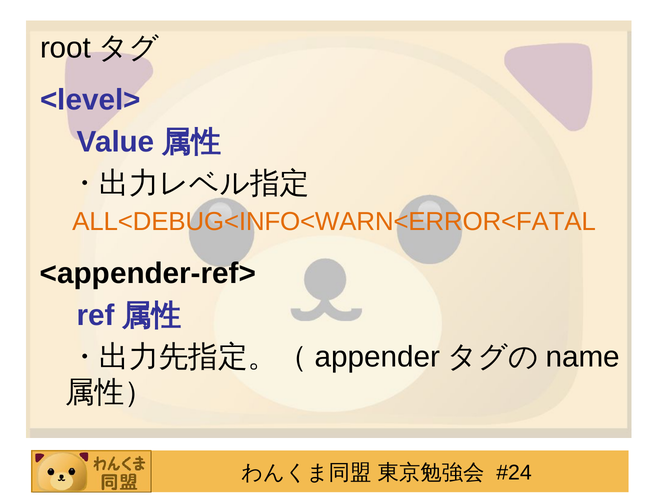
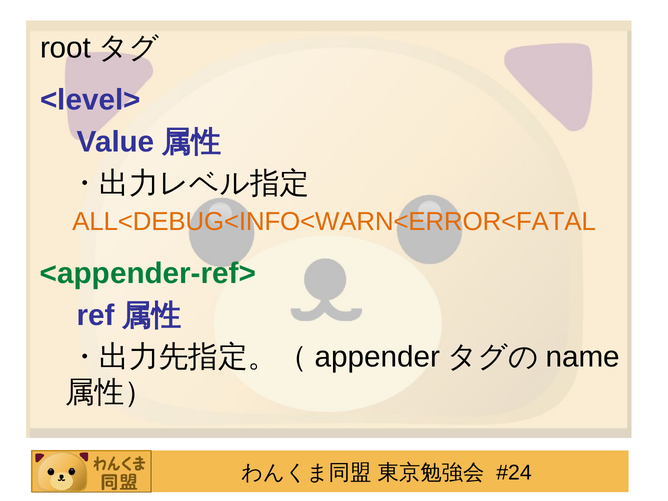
<appender-ref> colour: black -> green (148, 274)
